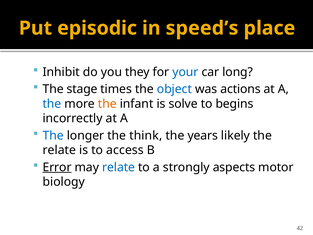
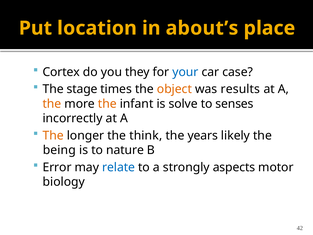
episodic: episodic -> location (97, 28)
speed’s: speed’s -> about’s (202, 28)
Inhibit: Inhibit -> Cortex (61, 72)
long: long -> case (238, 72)
object colour: blue -> orange (174, 89)
actions: actions -> results (240, 89)
the colour: blue -> orange (52, 104)
begins: begins -> senses (234, 104)
The colour: blue -> orange (53, 135)
relate: relate -> being (59, 150)
access: access -> nature (125, 150)
Error underline: present -> none (57, 167)
